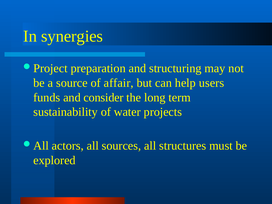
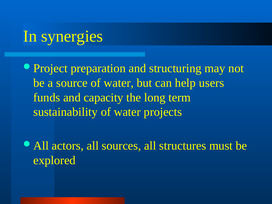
source of affair: affair -> water (119, 83)
consider: consider -> capacity (104, 97)
